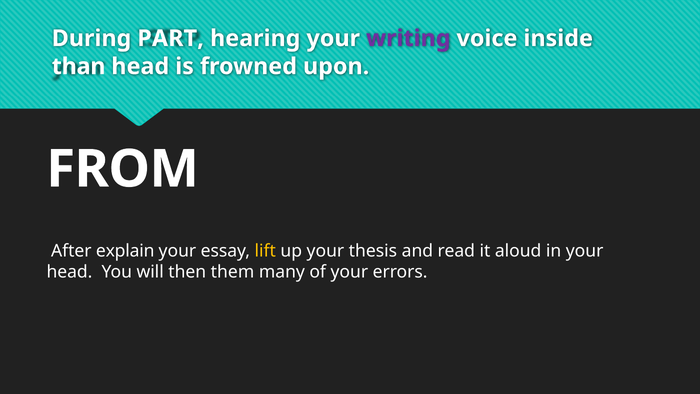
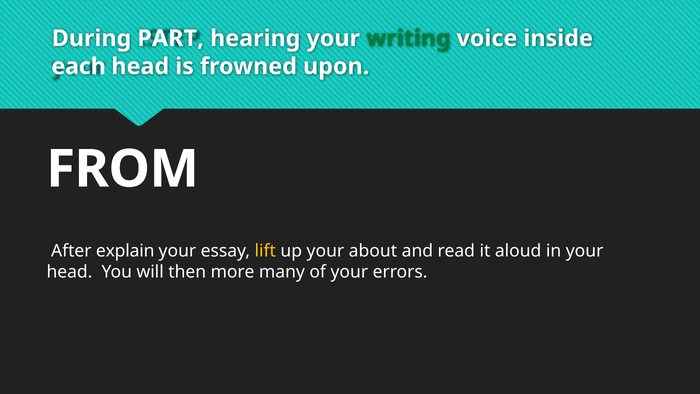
writing colour: purple -> green (408, 38)
than: than -> each (79, 66)
thesis: thesis -> about (373, 251)
them: them -> more (233, 272)
